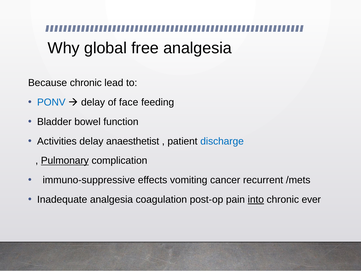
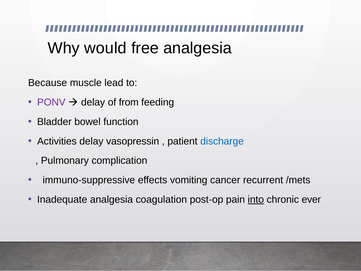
global: global -> would (105, 48)
Because chronic: chronic -> muscle (86, 83)
PONV colour: blue -> purple (51, 102)
face: face -> from (129, 102)
anaesthetist: anaesthetist -> vasopressin (133, 141)
Pulmonary underline: present -> none (65, 160)
